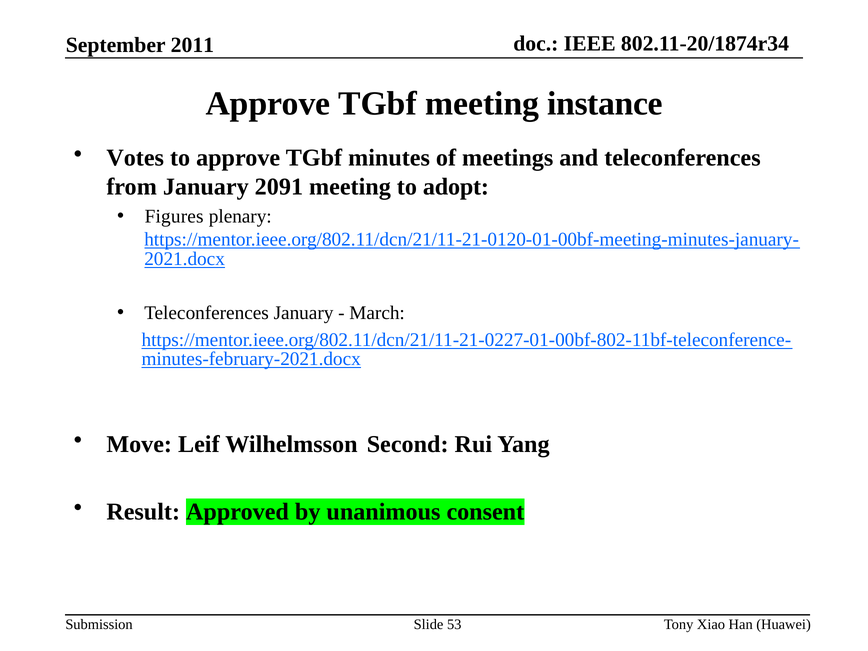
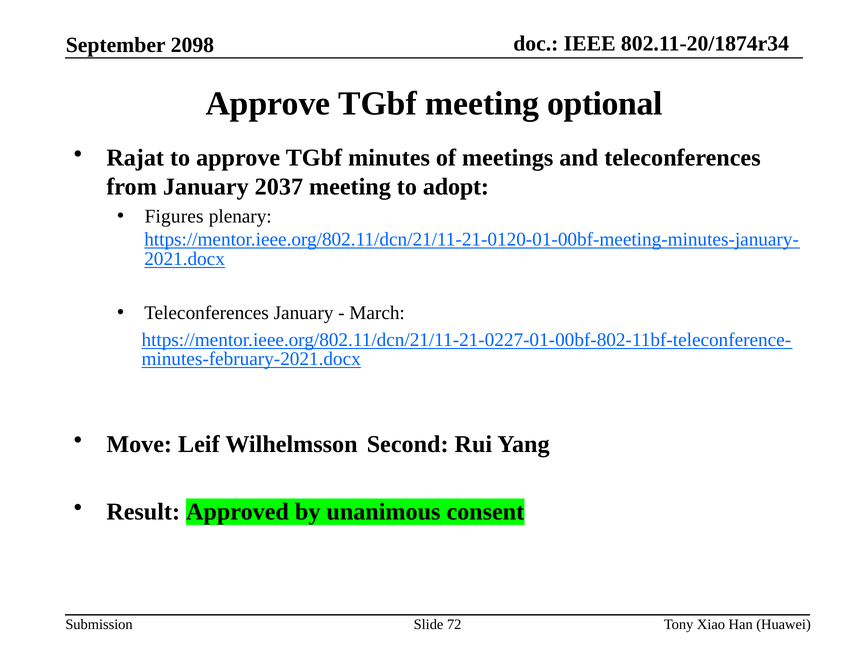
2011: 2011 -> 2098 (192, 45)
instance: instance -> optional (605, 104)
Votes: Votes -> Rajat (135, 158)
2091: 2091 -> 2037 (279, 187)
53: 53 -> 72 (454, 624)
